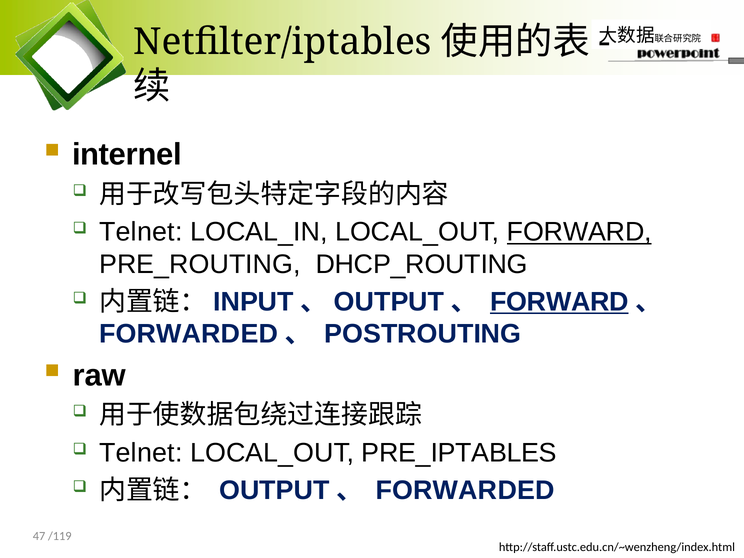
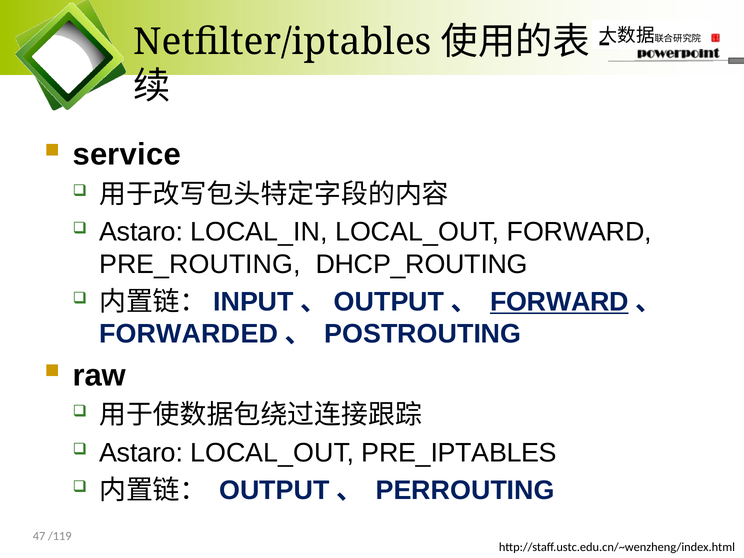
internel: internel -> service (127, 155)
Telnet: Telnet -> Astaro (141, 232)
FORWARD underline: present -> none (579, 232)
Telnet: Telnet -> Astaro (141, 453)
FORWARDED: FORWARDED -> PERROUTING (465, 490)
